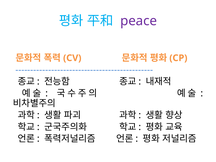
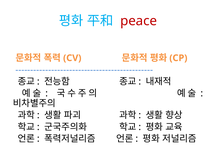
peace colour: purple -> red (139, 21)
